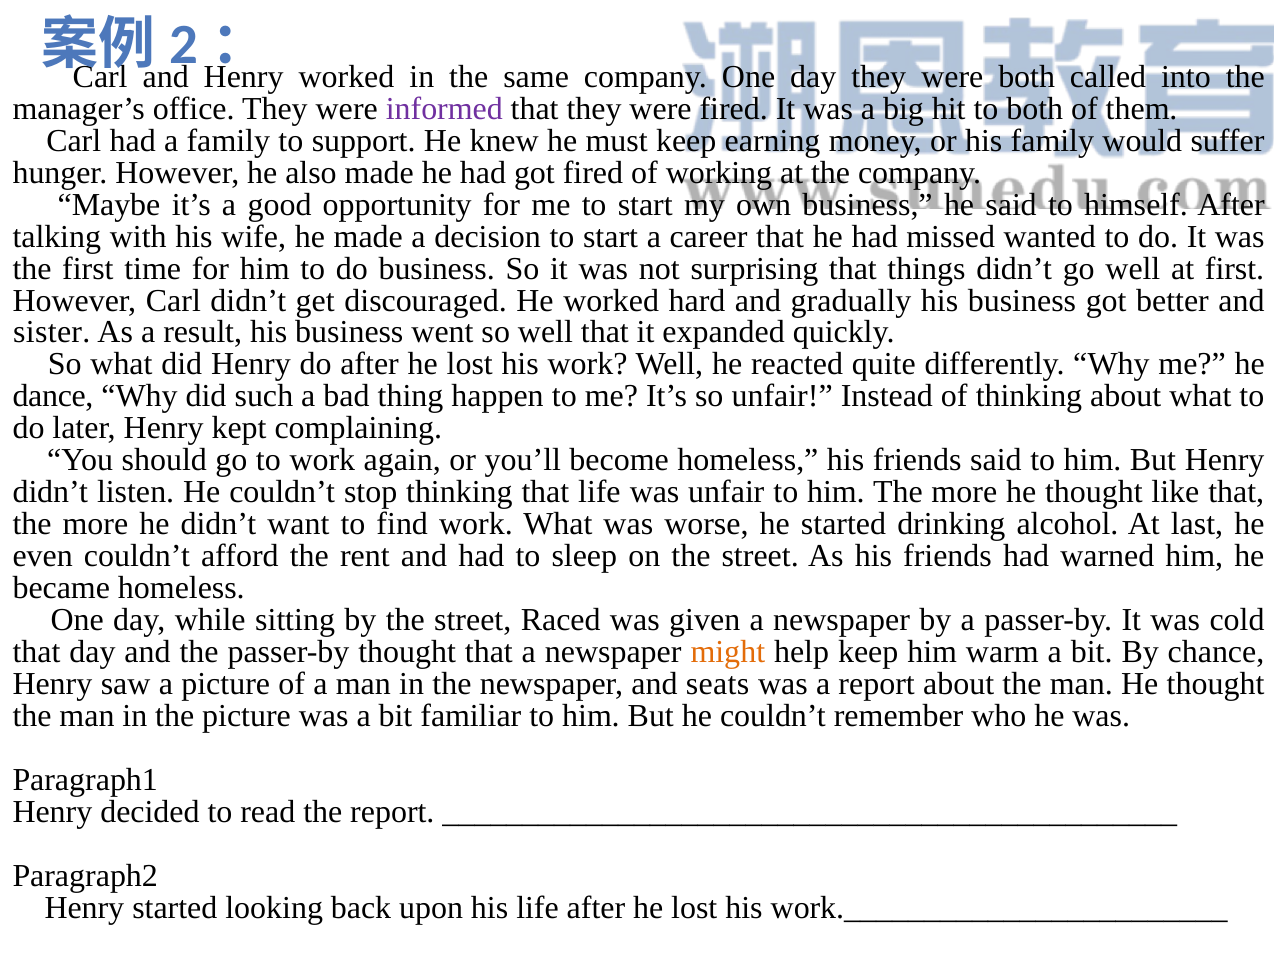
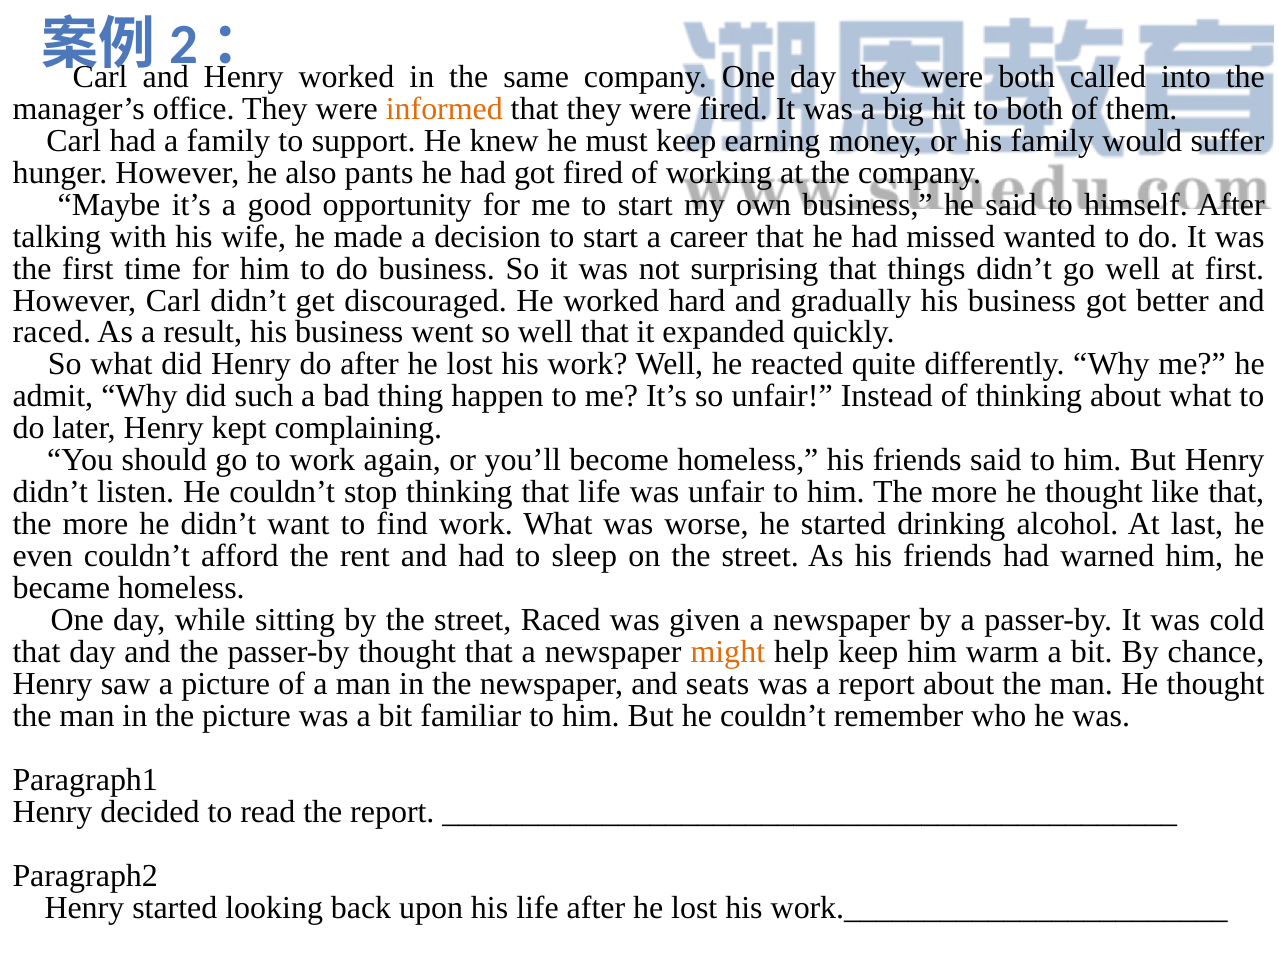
informed colour: purple -> orange (444, 109)
also made: made -> pants (379, 173)
sister: sister -> raced (52, 333)
dance: dance -> admit (53, 396)
